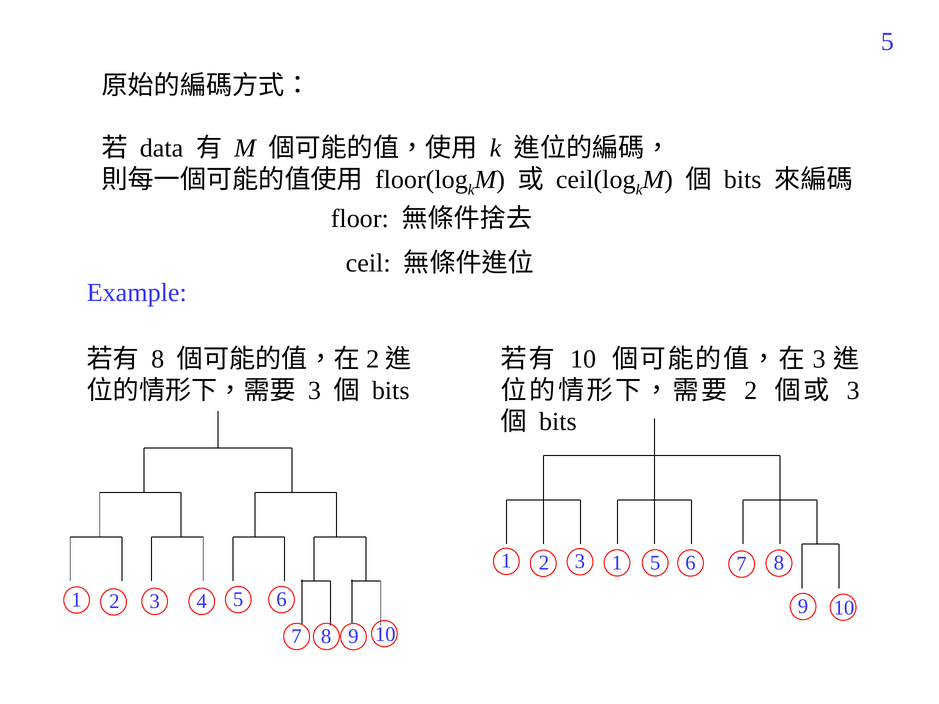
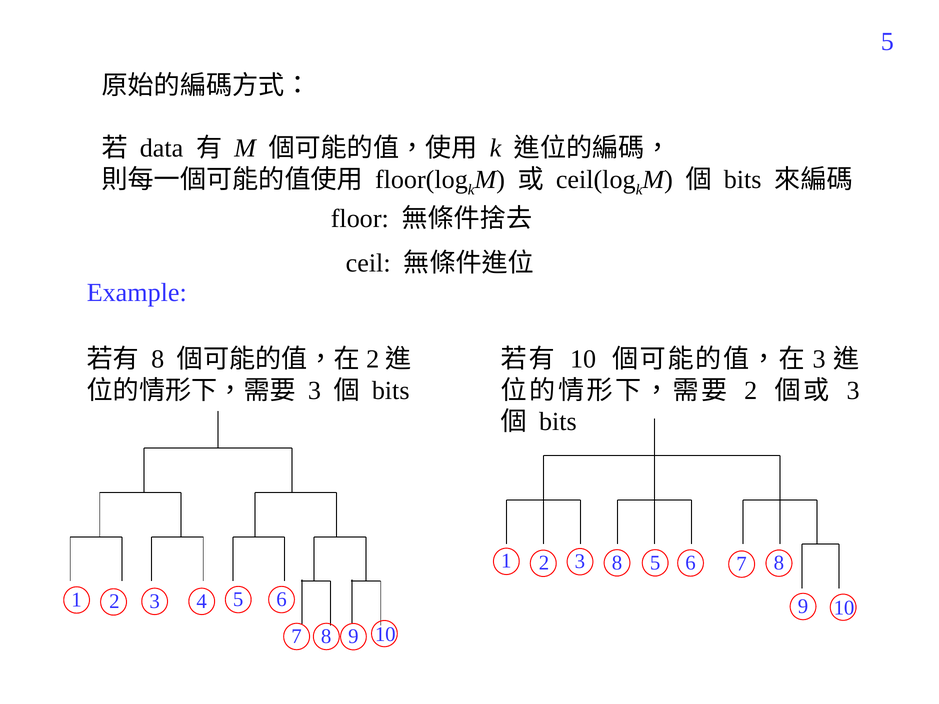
3 1: 1 -> 8 (617, 563)
